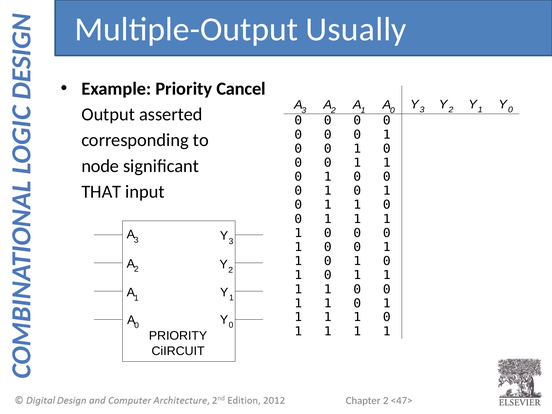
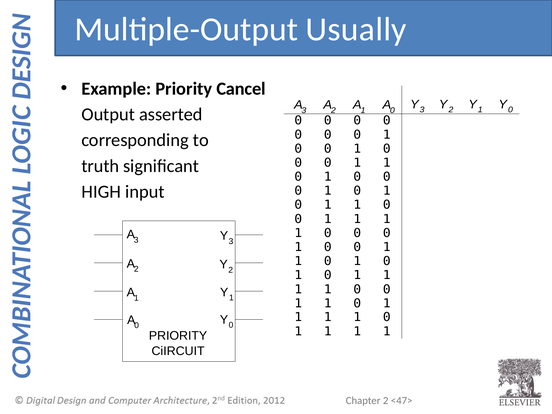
node: node -> truth (100, 166)
THAT: THAT -> HIGH (101, 192)
